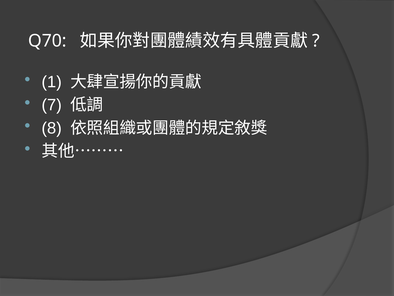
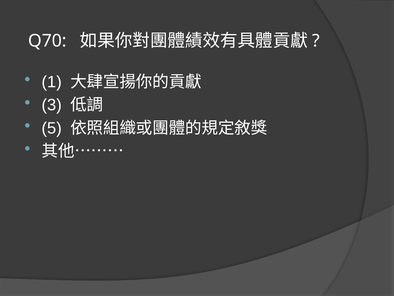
7: 7 -> 3 (52, 105)
8: 8 -> 5 (52, 128)
